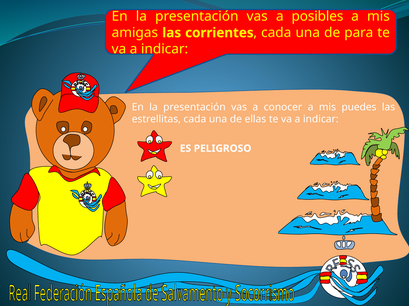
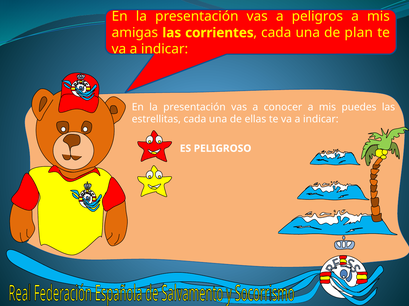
posibles: posibles -> peligros (317, 17)
para: para -> plan (359, 33)
